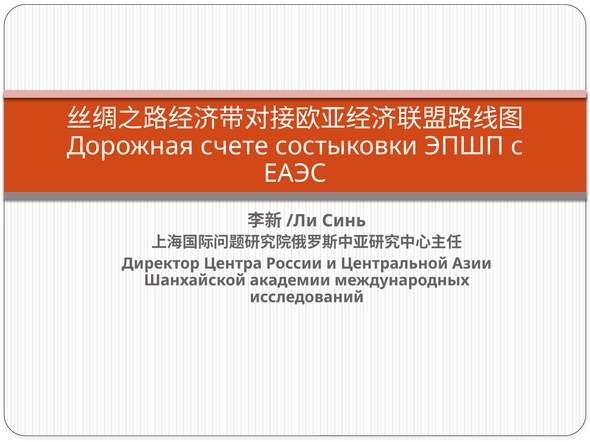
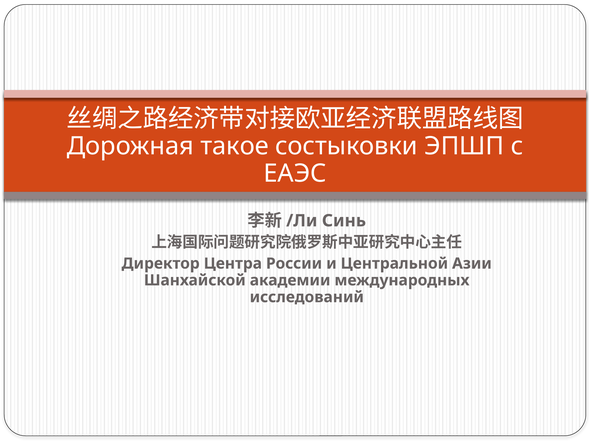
счете: счете -> такое (235, 146)
